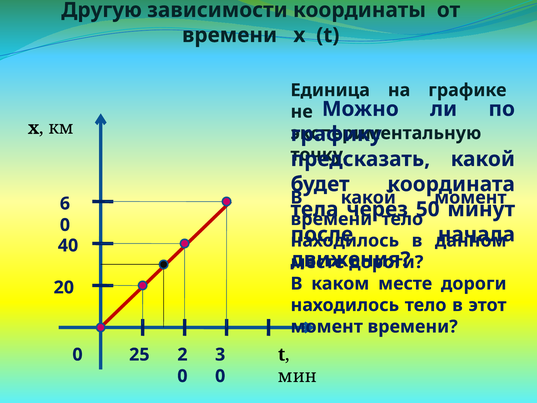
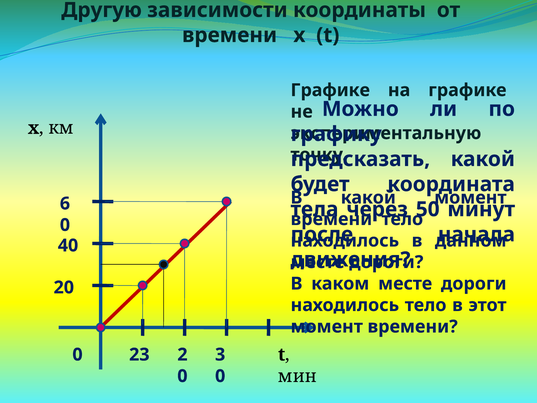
Единица: Единица -> Графике (330, 90)
25: 25 -> 23 (139, 354)
